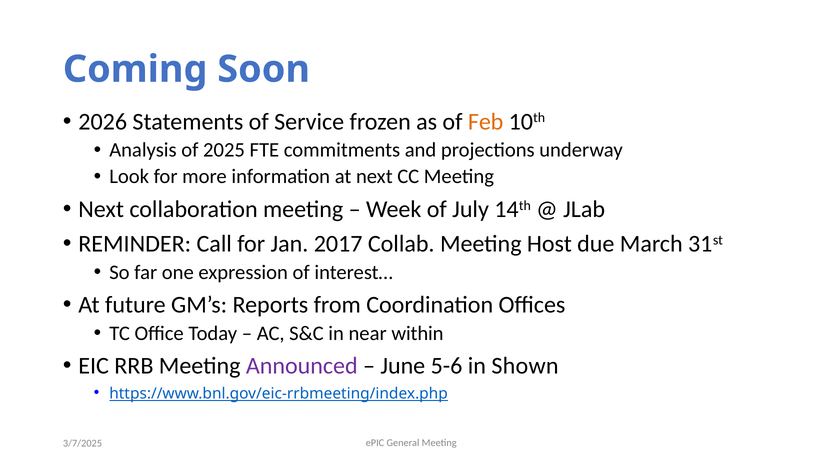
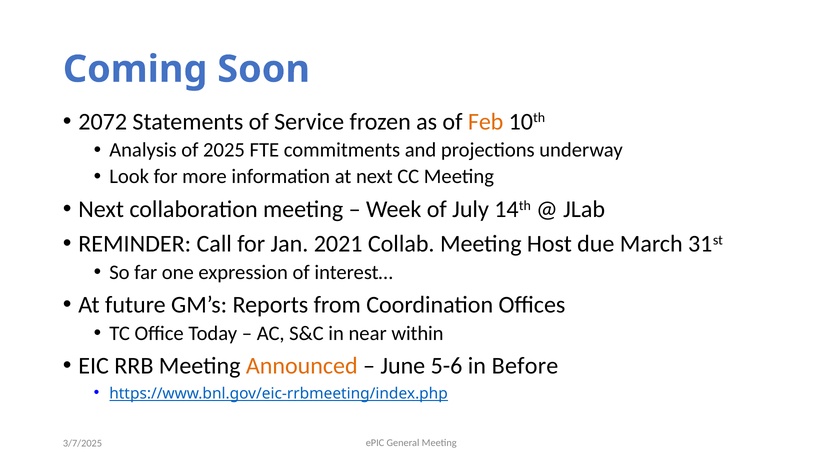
2026: 2026 -> 2072 (103, 122)
2017: 2017 -> 2021 (338, 244)
Announced colour: purple -> orange (302, 366)
Shown: Shown -> Before (525, 366)
